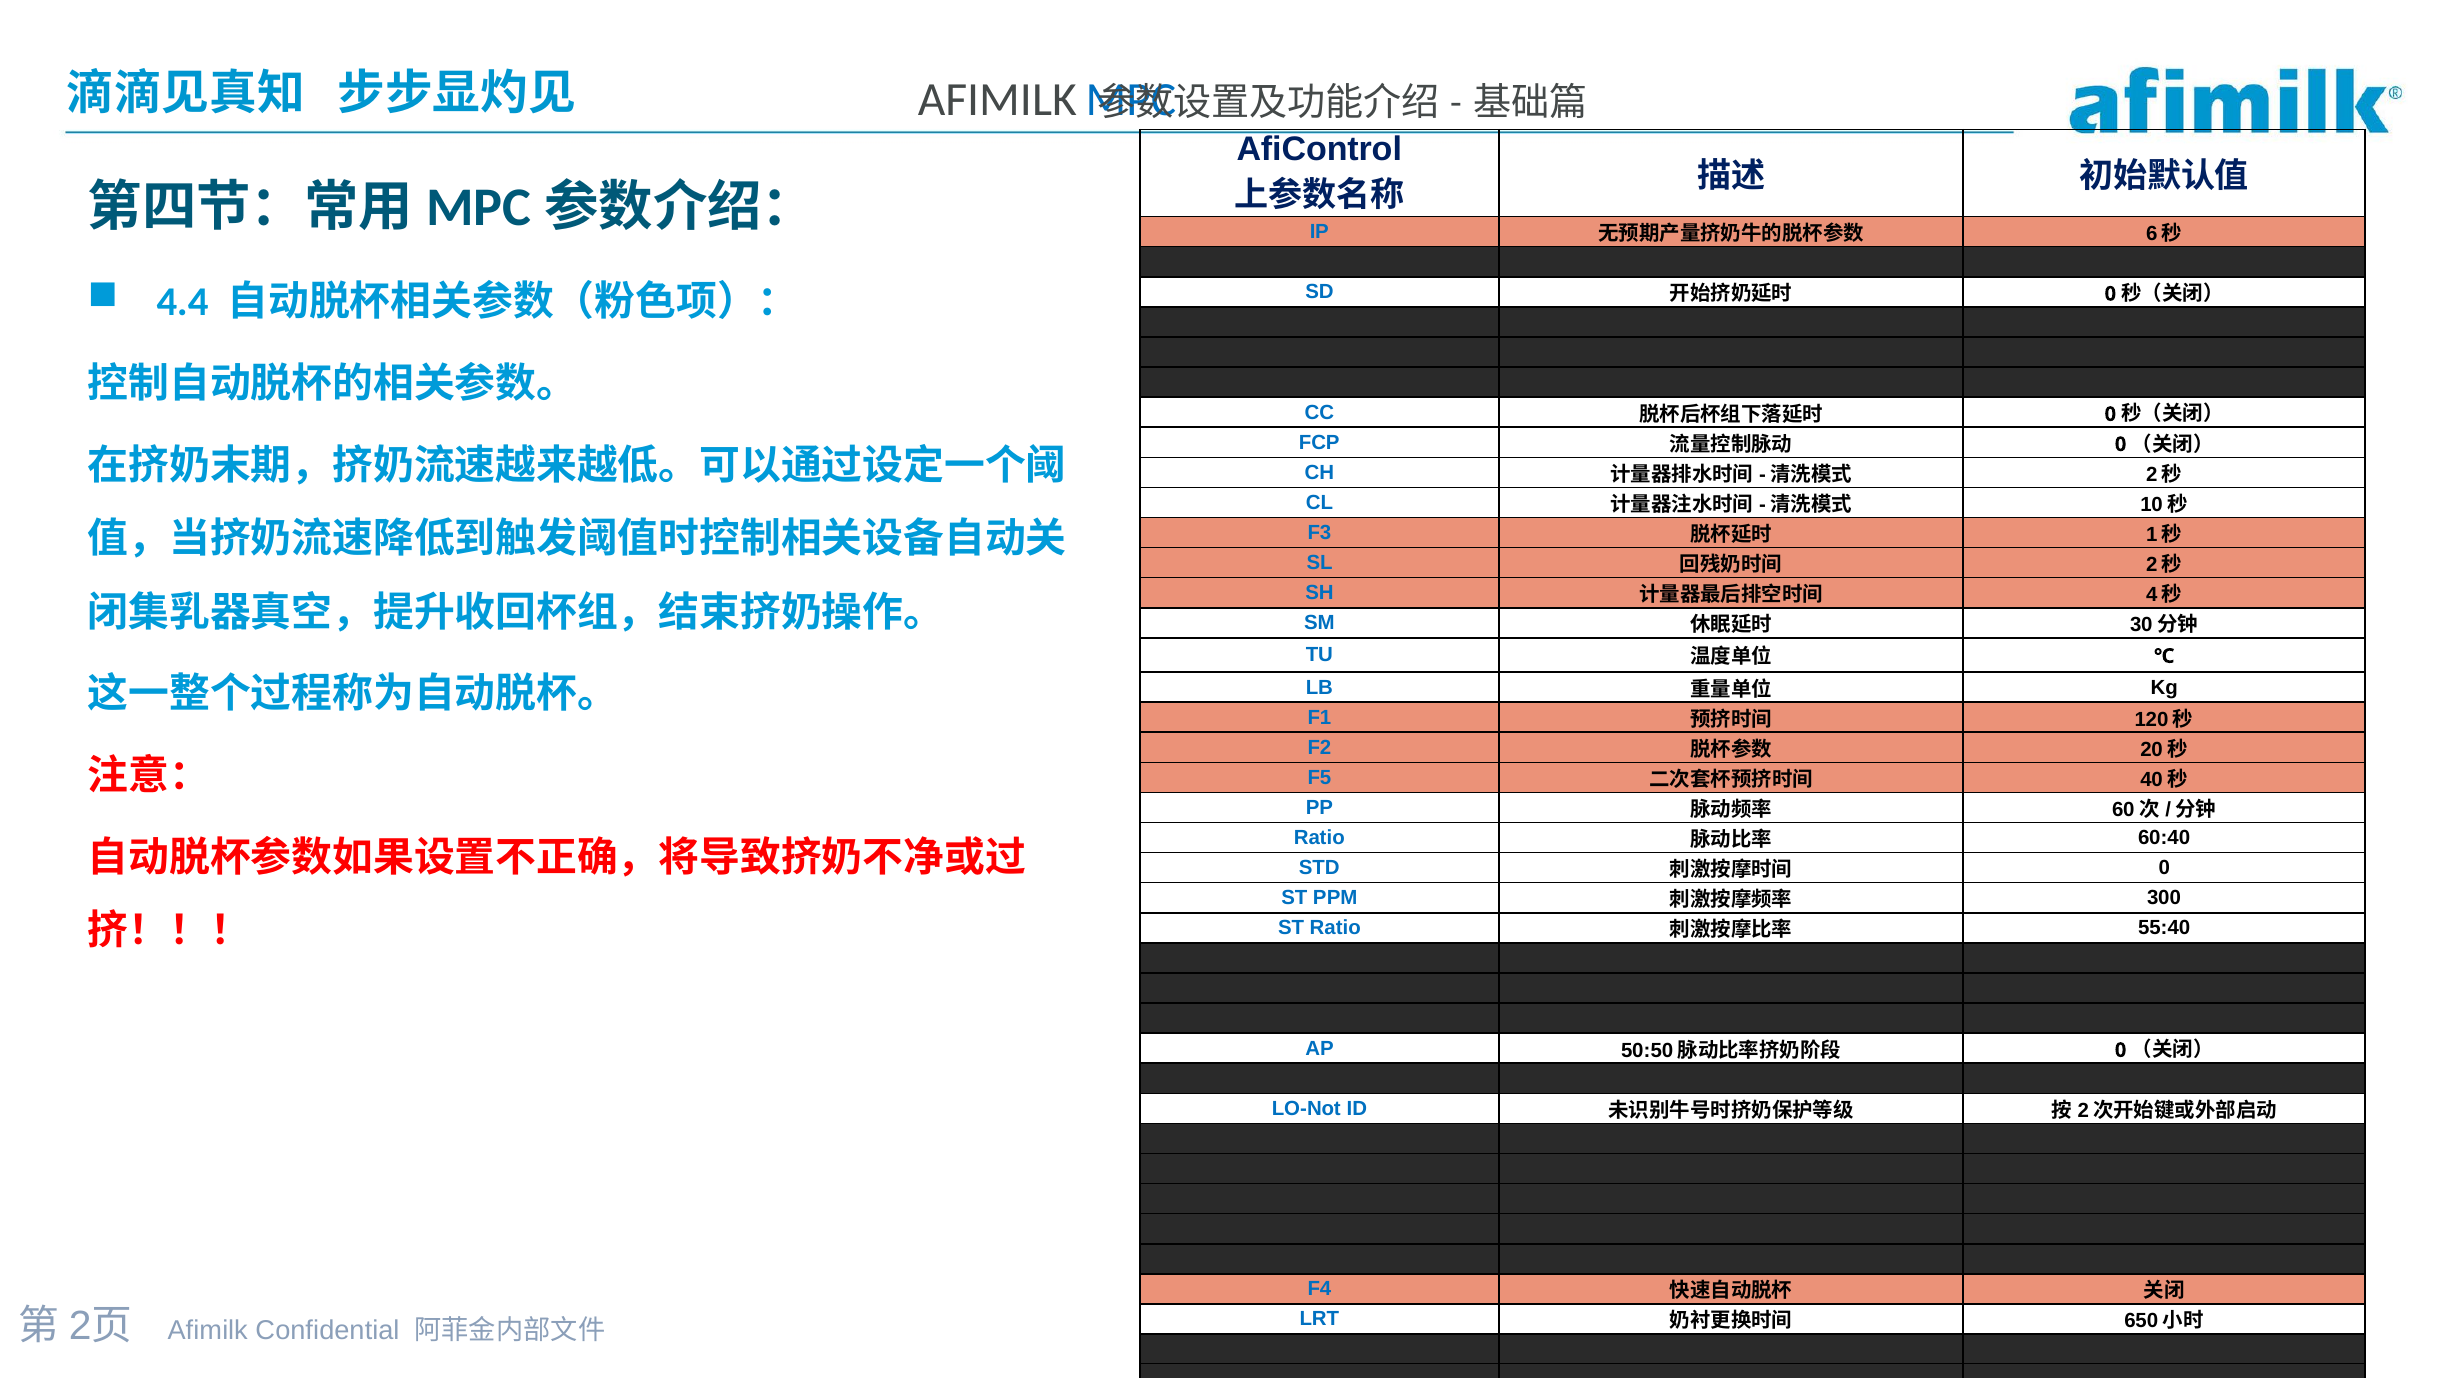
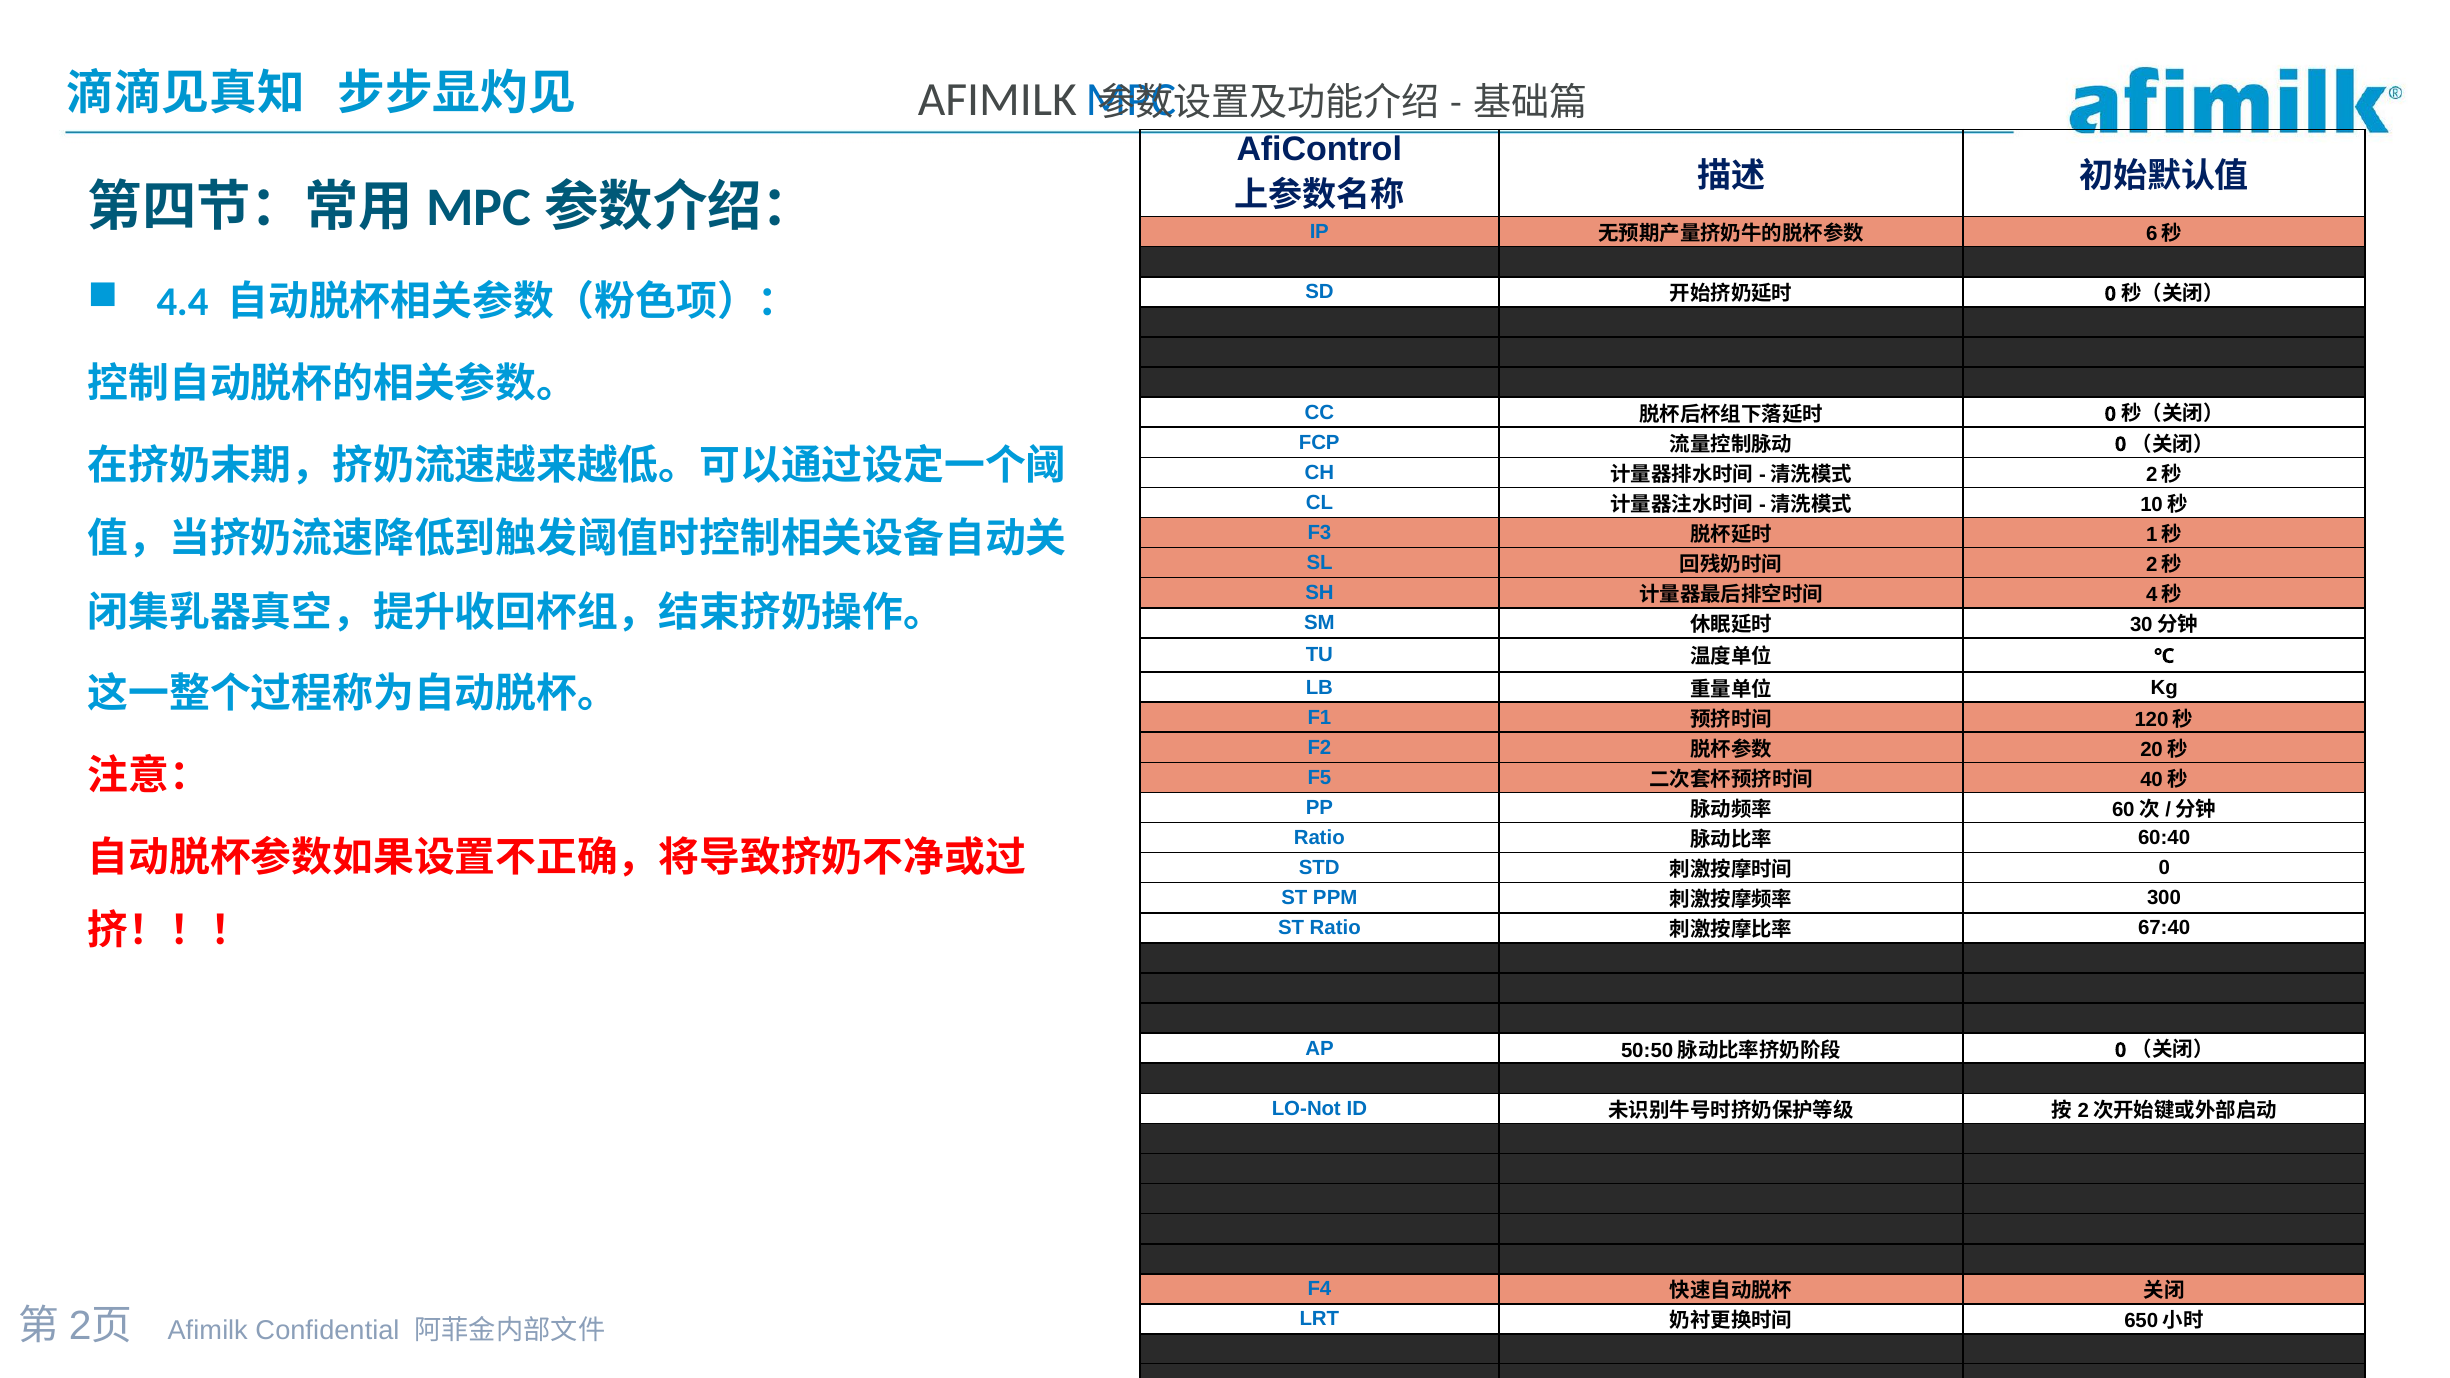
55:40: 55:40 -> 67:40 (2164, 928)
